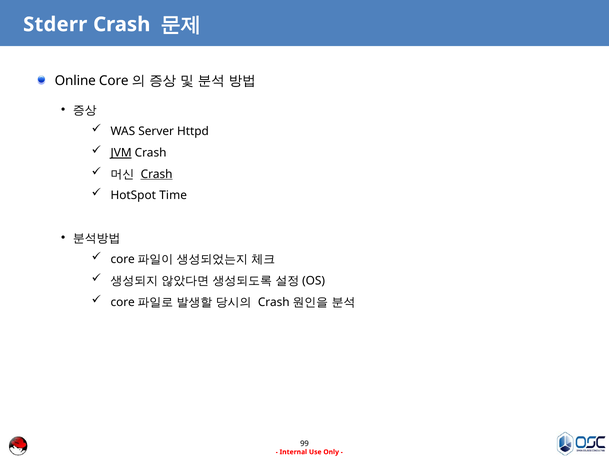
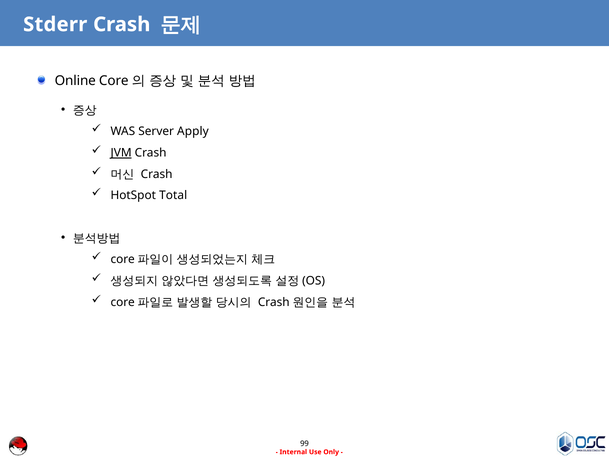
Httpd: Httpd -> Apply (193, 131)
Crash underline: present -> none (157, 174)
Time: Time -> Total (173, 195)
